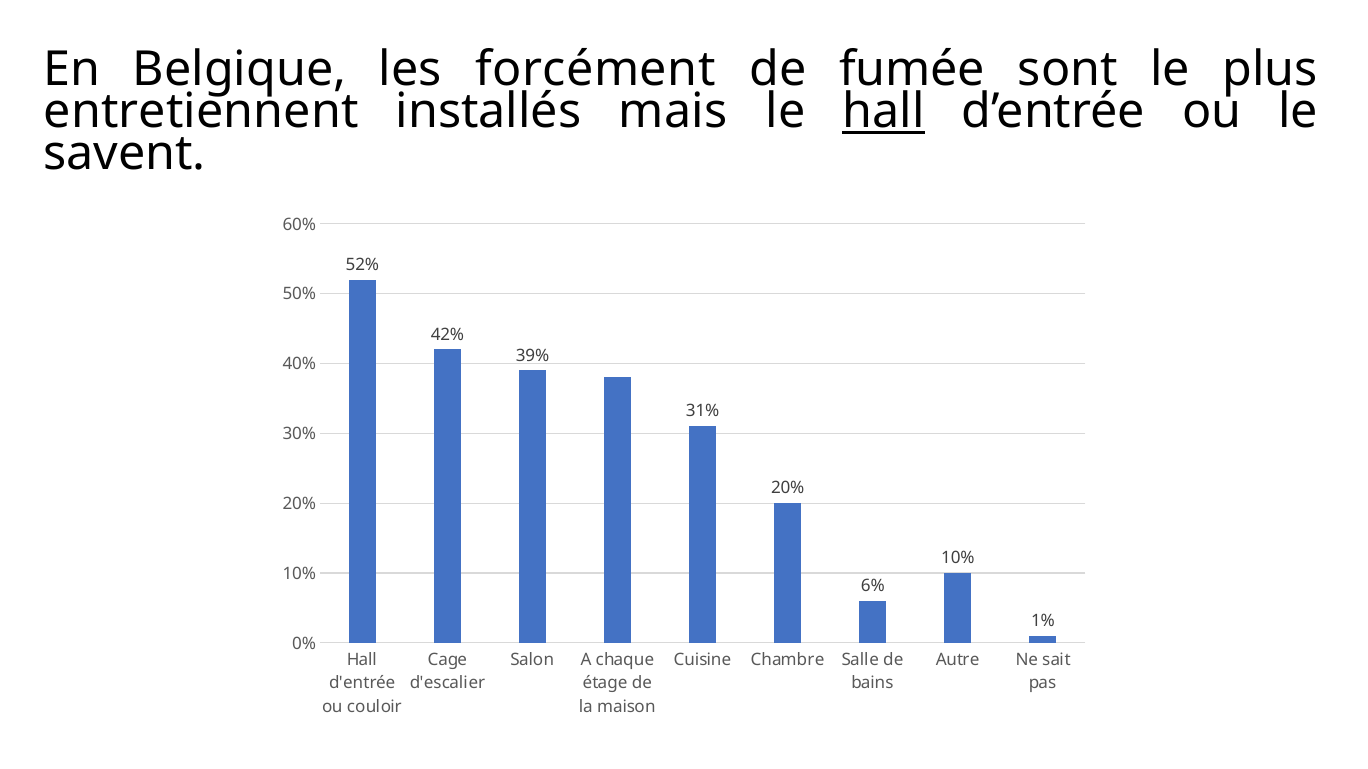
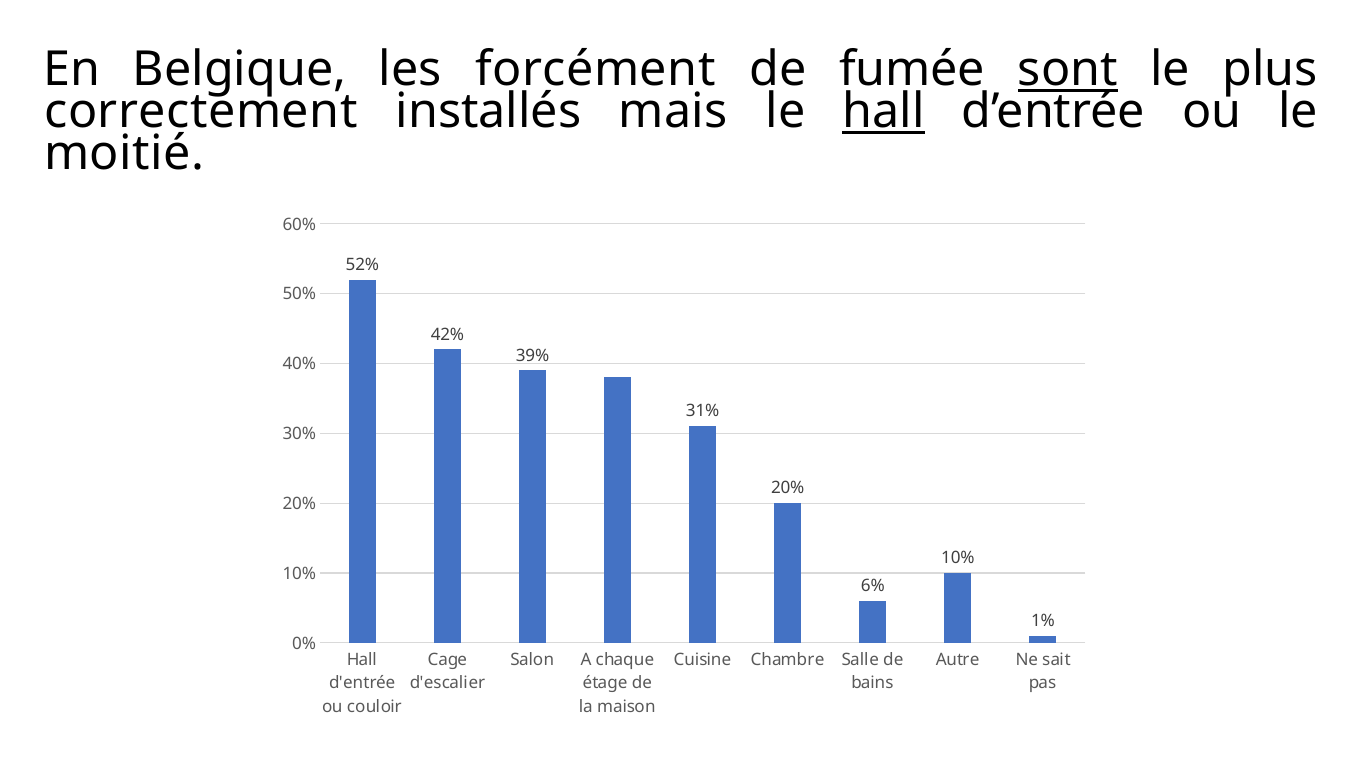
sont underline: none -> present (1068, 70)
entretiennent: entretiennent -> correctement (201, 112)
savent: savent -> moitié (124, 154)
